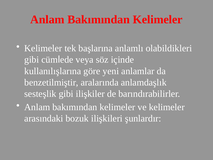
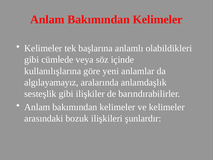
benzetilmiştir: benzetilmiştir -> algılayamayız (51, 82)
